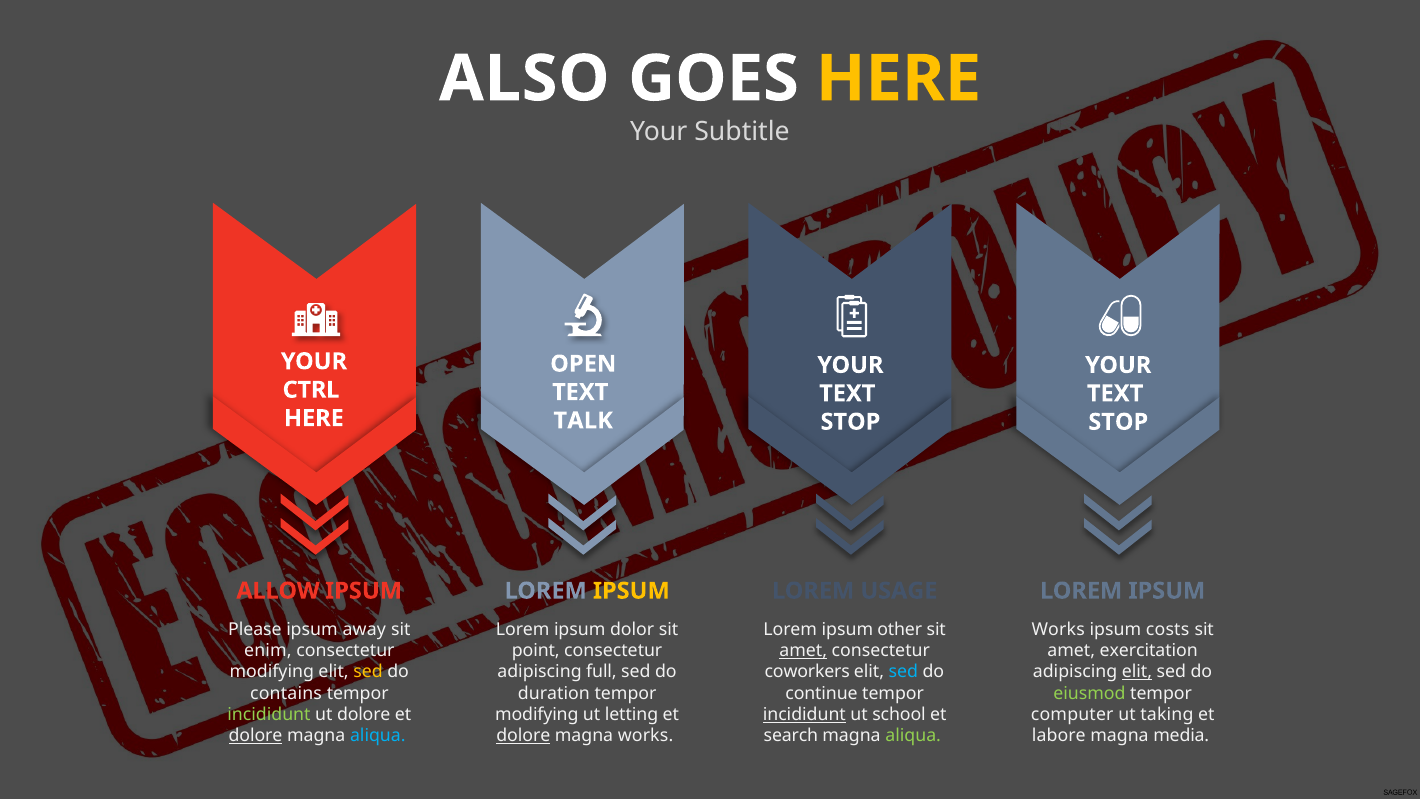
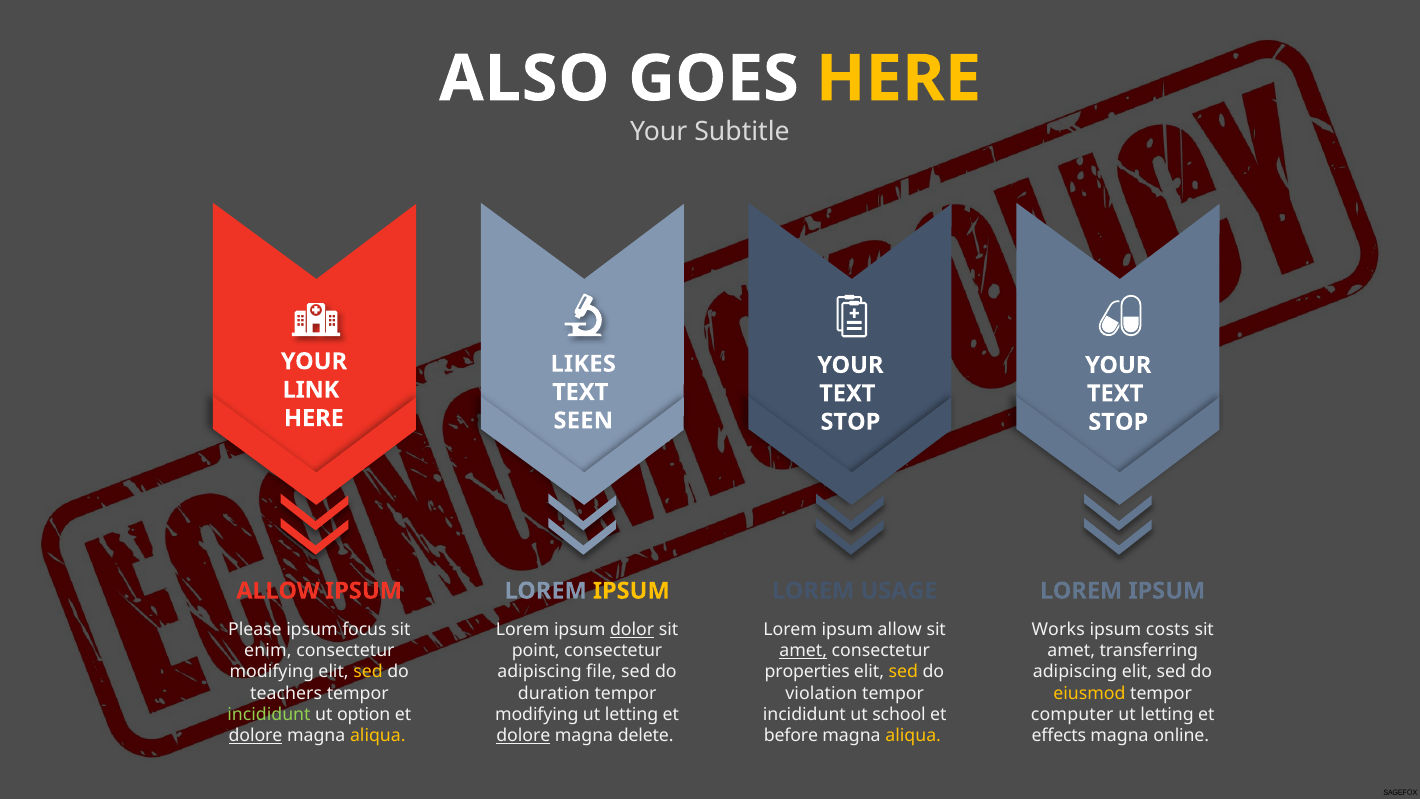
OPEN: OPEN -> LIKES (583, 364)
CTRL: CTRL -> LINK (311, 390)
TALK: TALK -> SEEN (583, 420)
away: away -> focus (364, 629)
dolor underline: none -> present (632, 629)
ipsum other: other -> allow (900, 629)
exercitation: exercitation -> transferring (1149, 651)
full: full -> file (601, 672)
coworkers: coworkers -> properties (807, 672)
sed colour: light blue -> yellow (903, 672)
elit underline: present -> none (1137, 672)
contains: contains -> teachers (286, 693)
continue: continue -> violation (821, 693)
eiusmod colour: light green -> yellow (1089, 693)
ut dolore: dolore -> option (364, 714)
incididunt underline: present -> none (804, 714)
taking: taking -> letting (1167, 714)
aliqua colour: light blue -> yellow (378, 736)
magna works: works -> delete (646, 736)
search: search -> before (791, 736)
aliqua colour: light green -> yellow (913, 736)
labore: labore -> effects (1059, 736)
media: media -> online (1181, 736)
